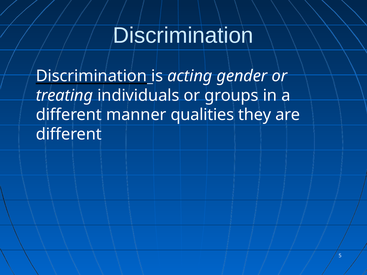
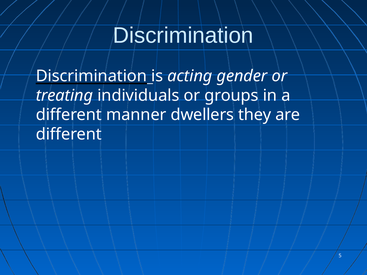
qualities: qualities -> dwellers (202, 115)
